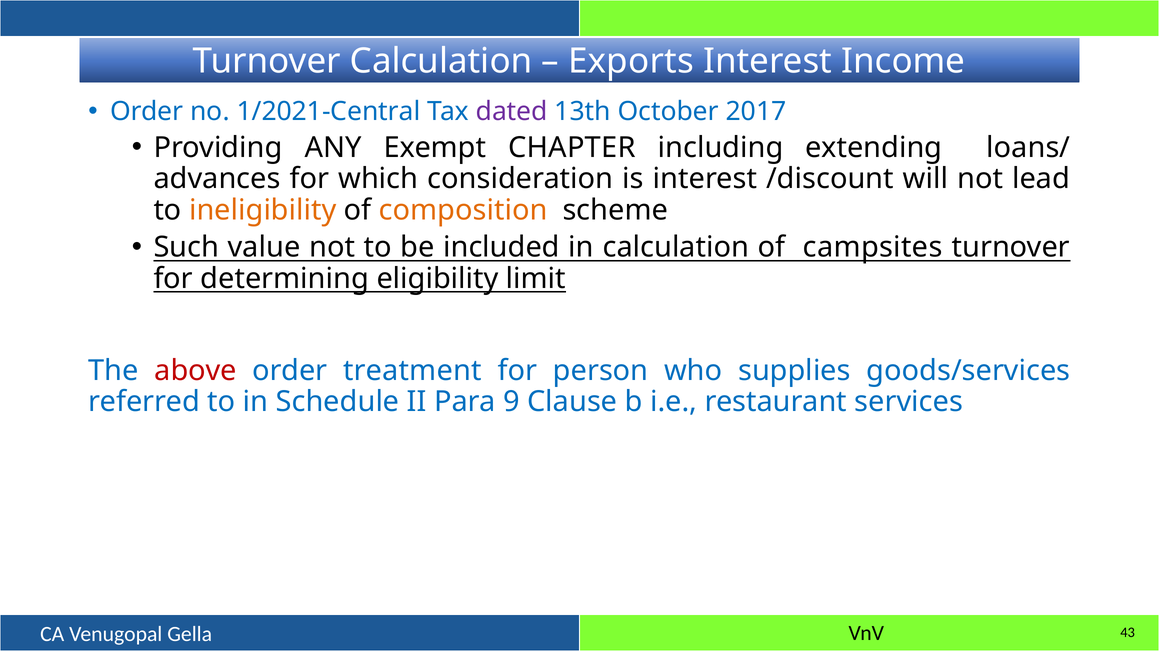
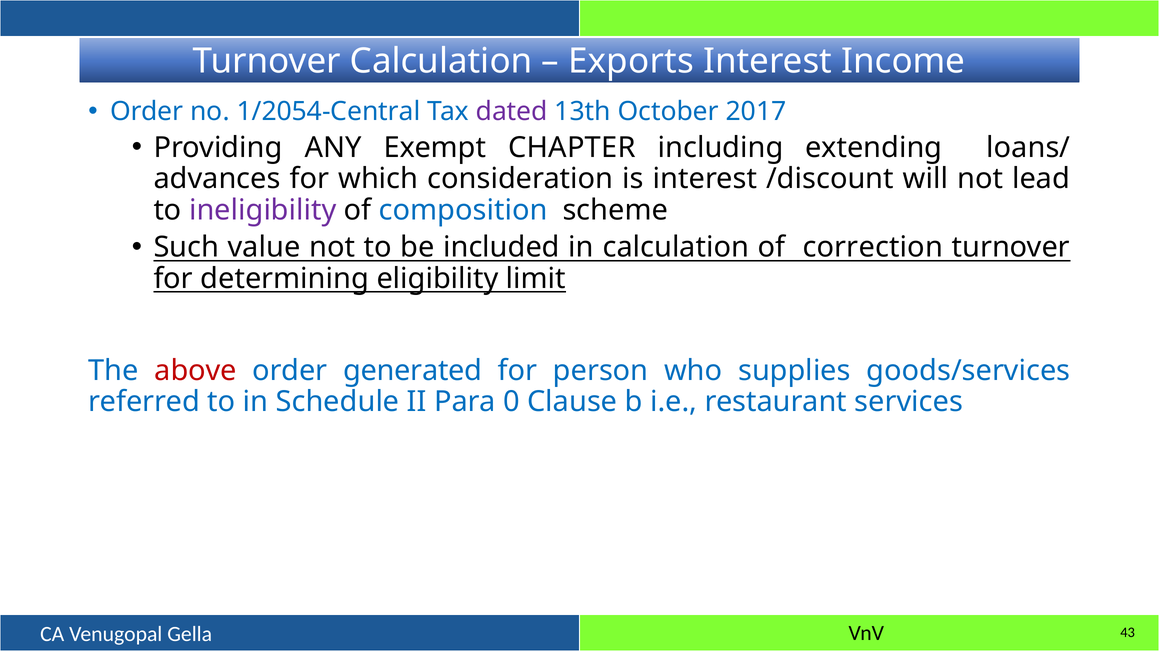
1/2021-Central: 1/2021-Central -> 1/2054-Central (329, 111)
ineligibility colour: orange -> purple (263, 210)
composition colour: orange -> blue (463, 210)
campsites: campsites -> correction (873, 247)
treatment: treatment -> generated (413, 371)
9: 9 -> 0 (511, 402)
